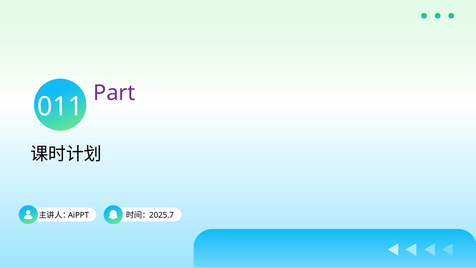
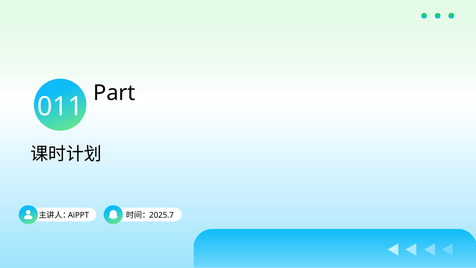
Part colour: purple -> black (114, 93)
